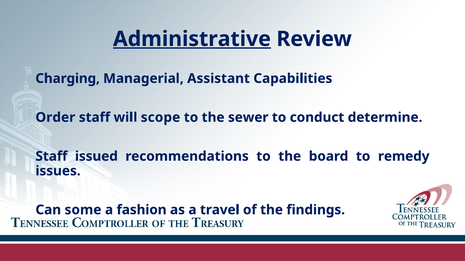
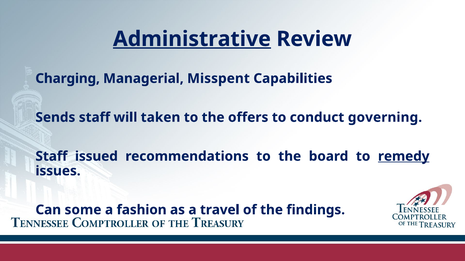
Assistant: Assistant -> Misspent (218, 79)
Order: Order -> Sends (55, 118)
scope: scope -> taken (161, 118)
sewer: sewer -> offers (248, 118)
determine: determine -> governing (385, 118)
remedy underline: none -> present (404, 157)
